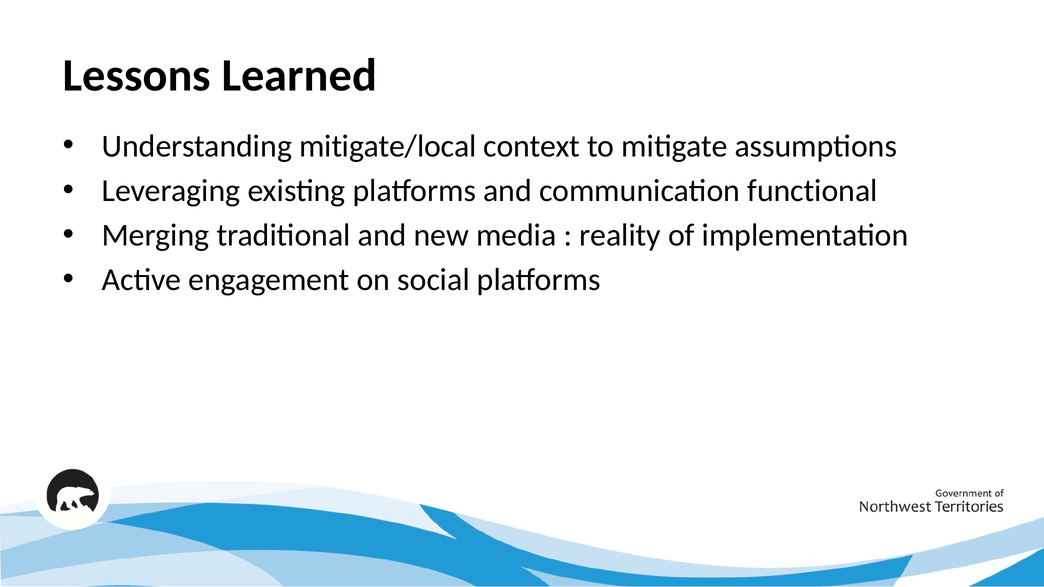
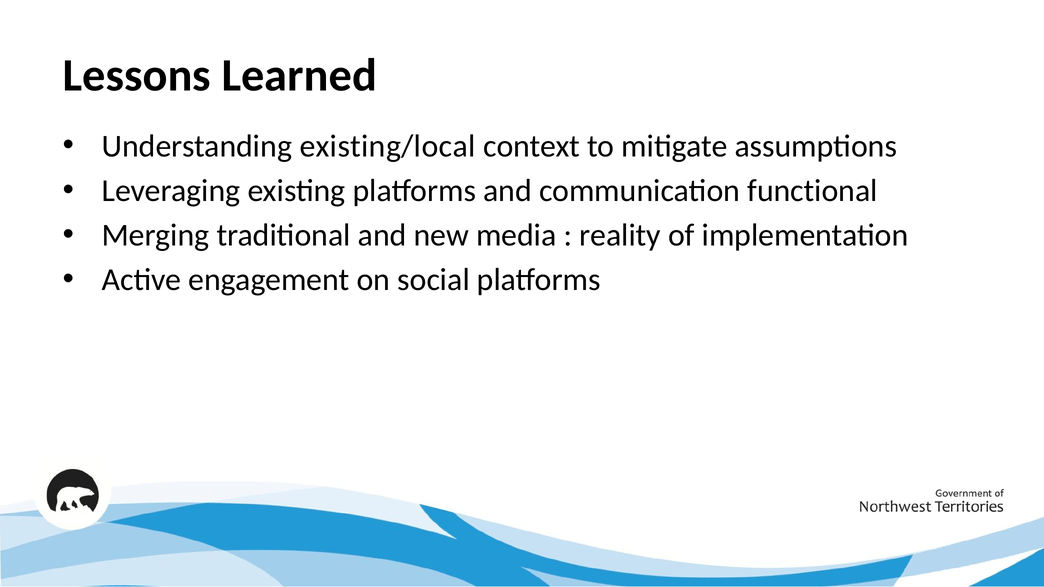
mitigate/local: mitigate/local -> existing/local (388, 146)
